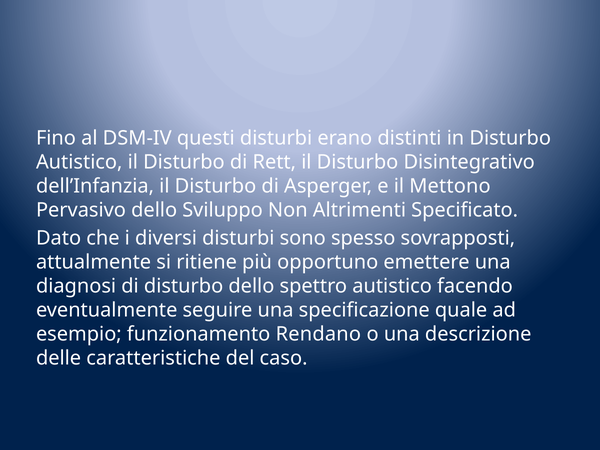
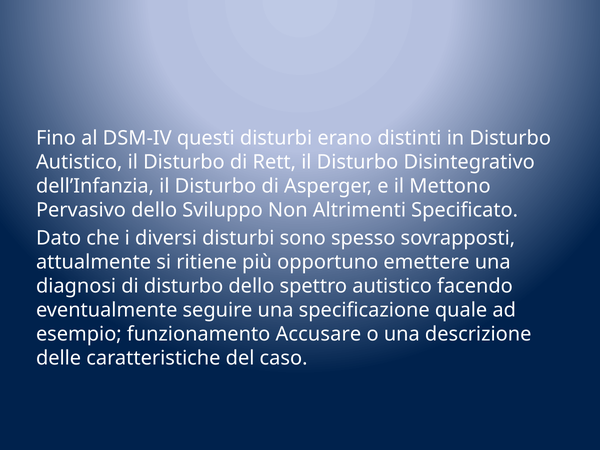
Rendano: Rendano -> Accusare (318, 334)
